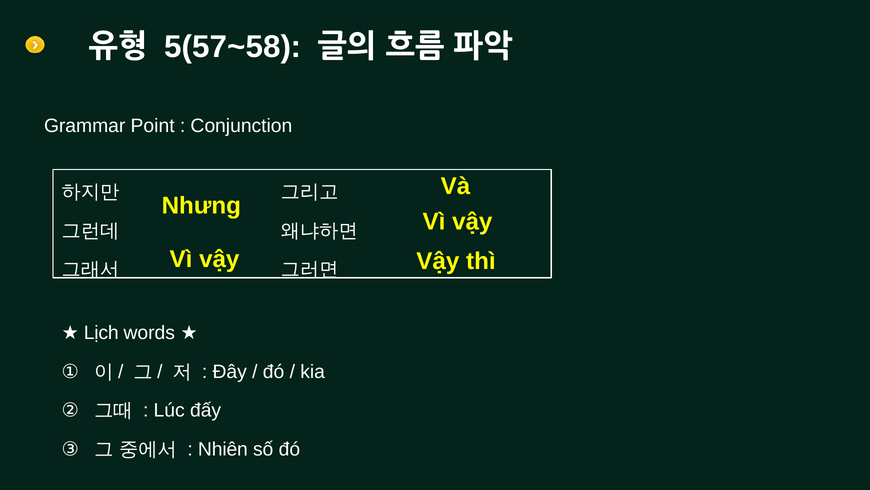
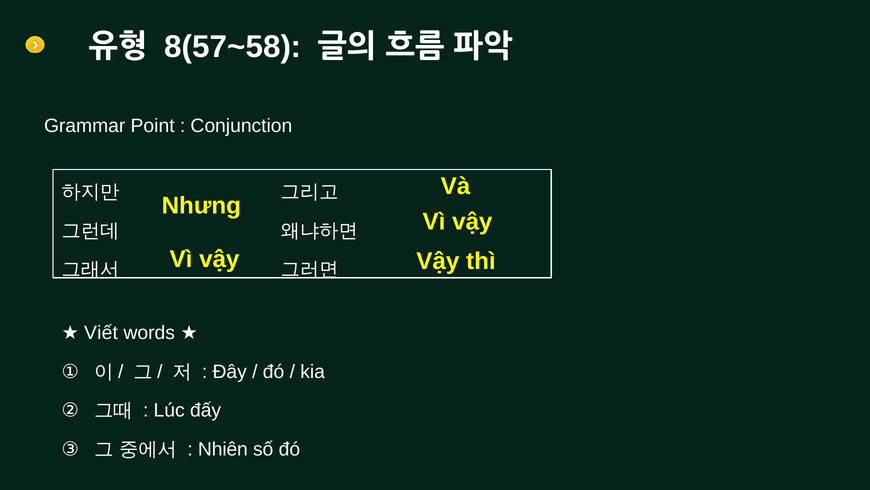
5(57~58: 5(57~58 -> 8(57~58 (233, 47)
Lịch: Lịch -> Viết (101, 333)
